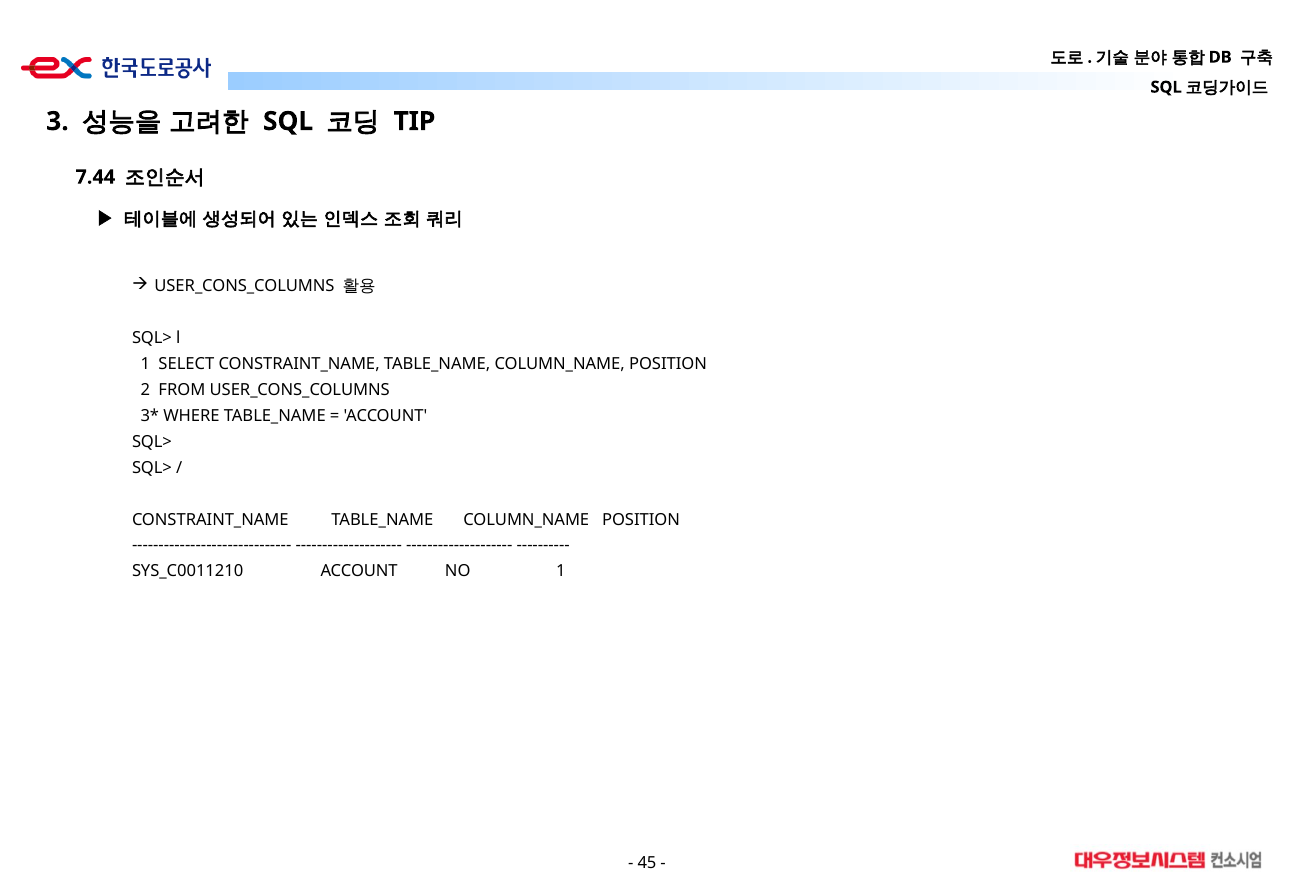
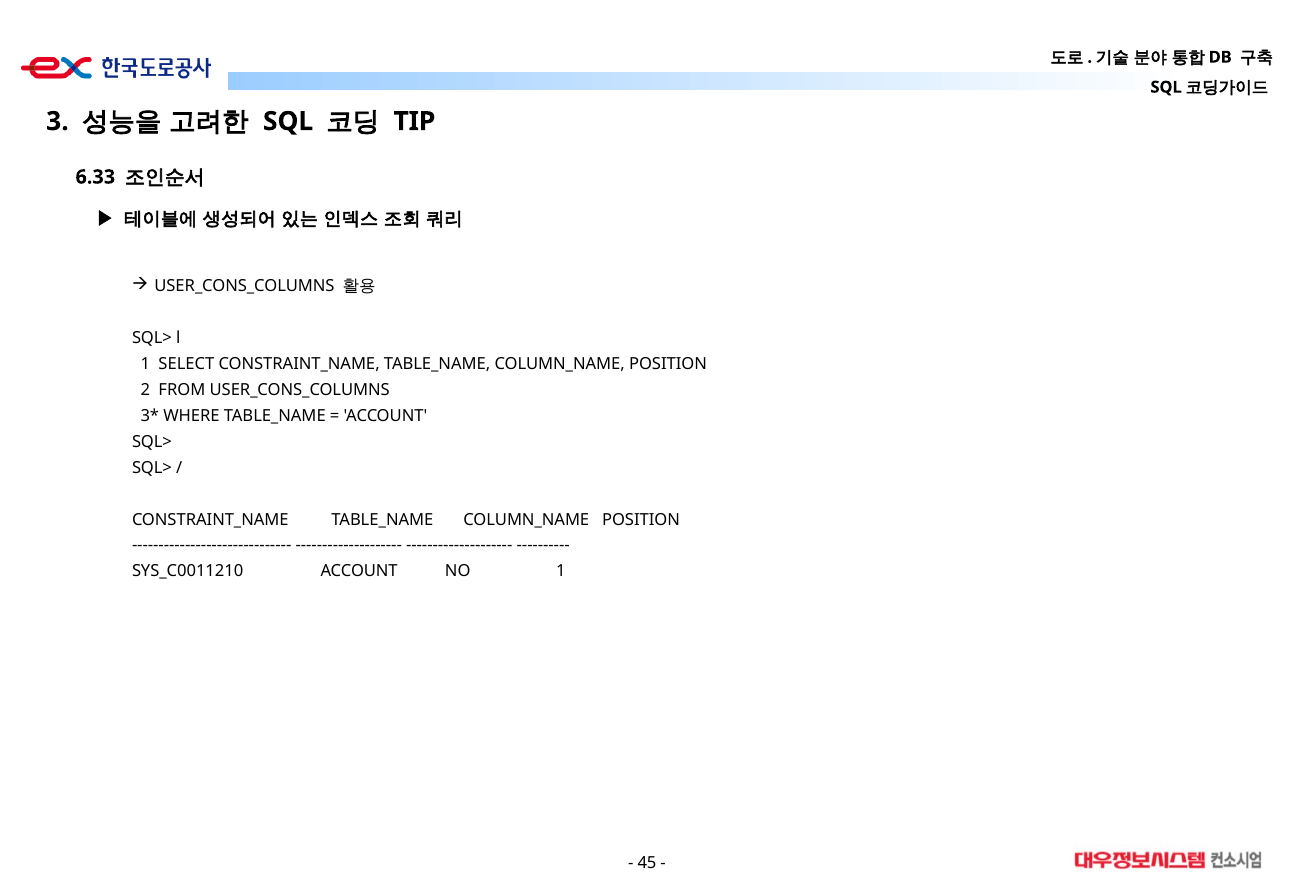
7.44: 7.44 -> 6.33 (95, 177)
